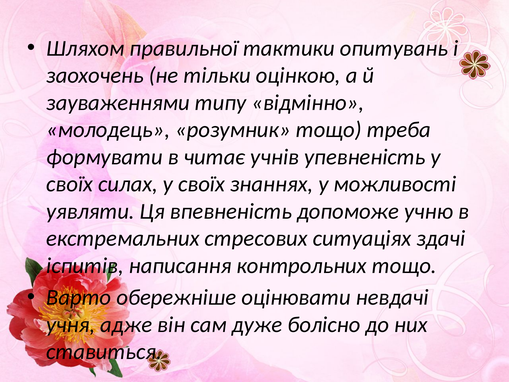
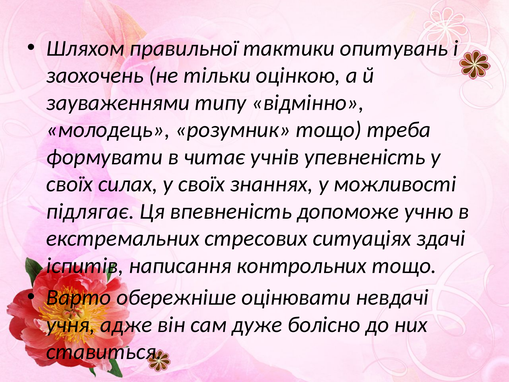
уявляти: уявляти -> підлягає (90, 211)
